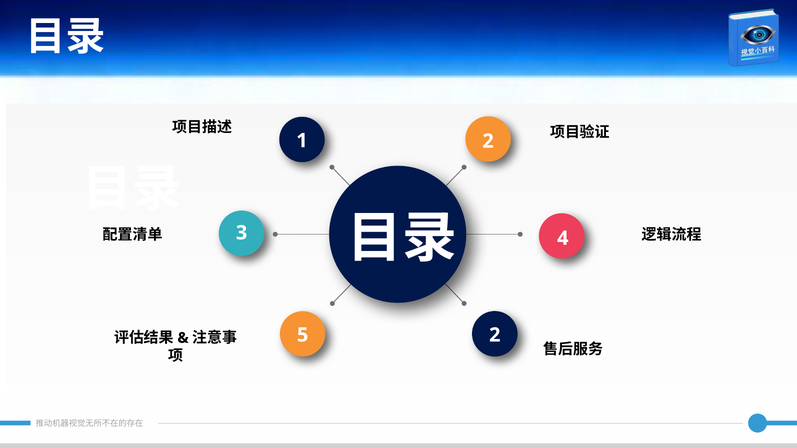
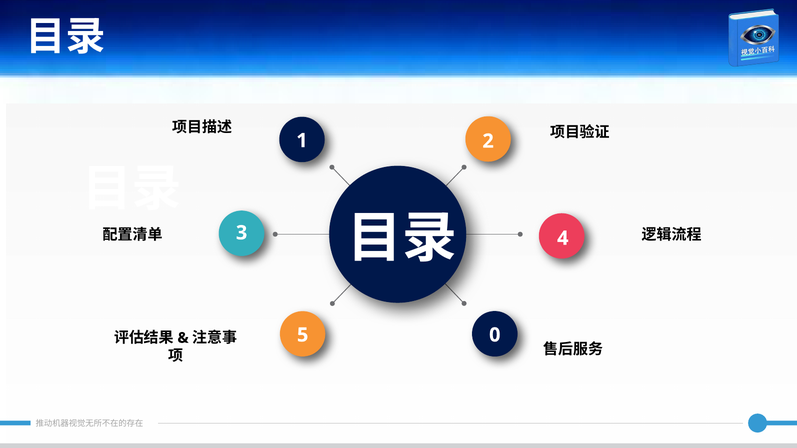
5 2: 2 -> 0 (495, 335)
